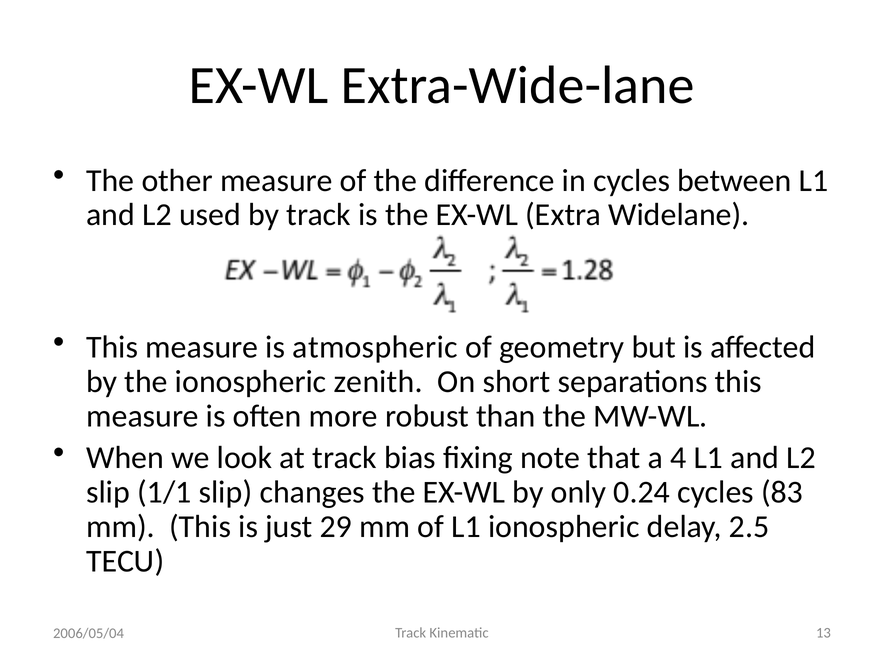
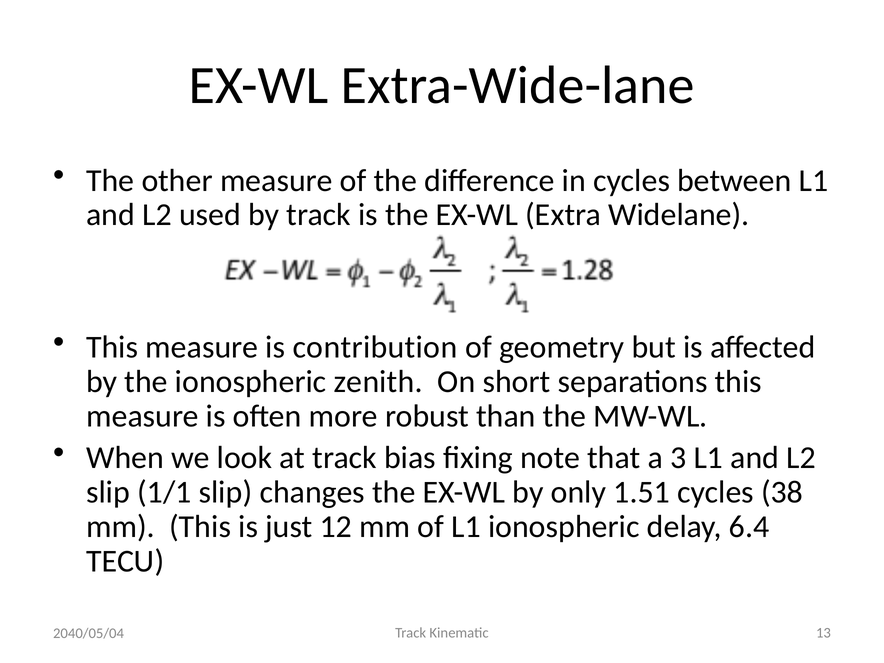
atmospheric: atmospheric -> contribution (375, 347)
4: 4 -> 3 (678, 458)
0.24: 0.24 -> 1.51 (642, 492)
83: 83 -> 38 (782, 492)
29: 29 -> 12 (336, 527)
2.5: 2.5 -> 6.4 (749, 527)
2006/05/04: 2006/05/04 -> 2040/05/04 (89, 633)
